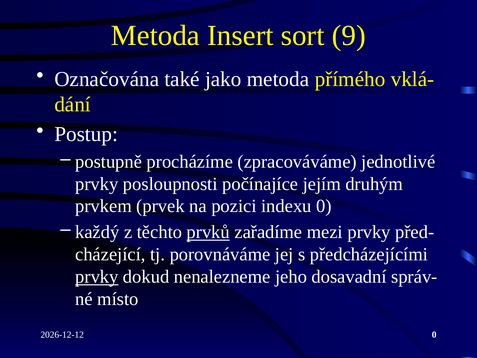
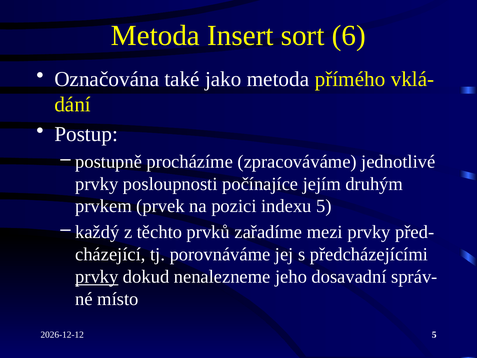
9: 9 -> 6 (349, 36)
indexu 0: 0 -> 5 (324, 206)
prvků underline: present -> none (208, 232)
0: 0 -> 5 (434, 335)
